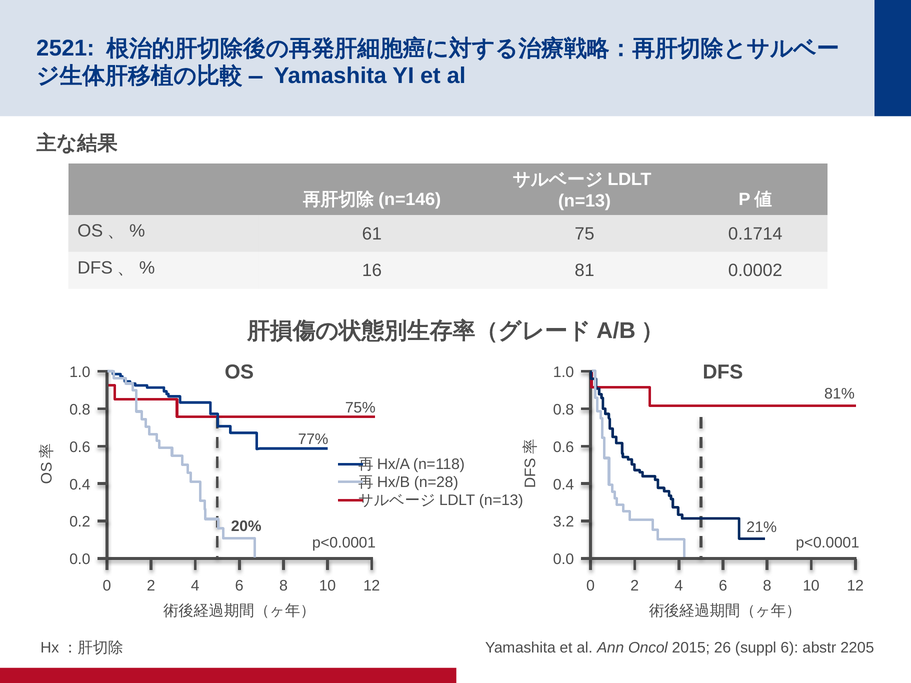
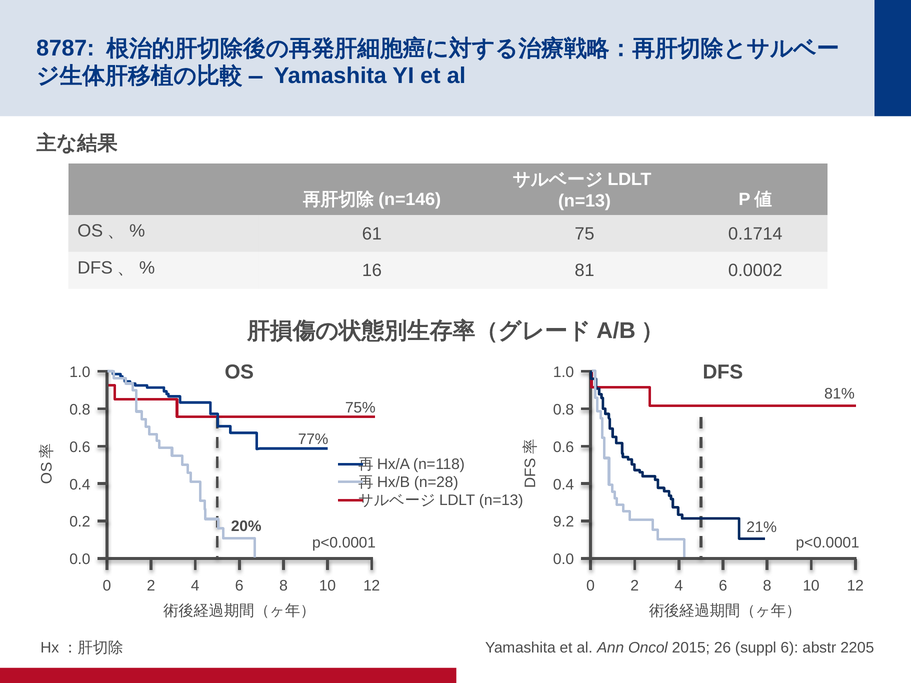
2521: 2521 -> 8787 (65, 48)
3.2: 3.2 -> 9.2 (564, 522)
